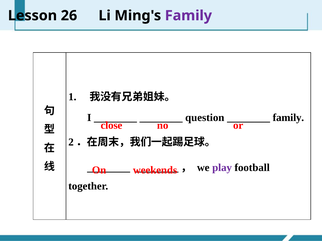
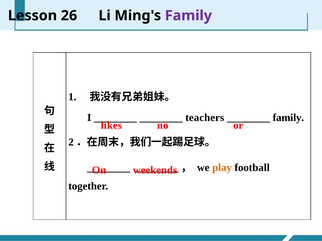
question: question -> teachers (205, 118)
close: close -> likes (111, 126)
play colour: purple -> orange (222, 168)
